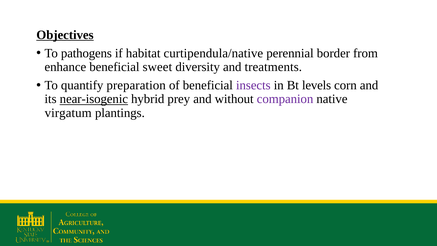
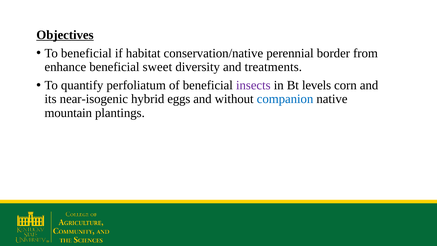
To pathogens: pathogens -> beneficial (86, 53)
curtipendula/native: curtipendula/native -> conservation/native (213, 53)
preparation: preparation -> perfoliatum (136, 85)
near-isogenic underline: present -> none (94, 99)
prey: prey -> eggs (179, 99)
companion colour: purple -> blue (285, 99)
virgatum: virgatum -> mountain (68, 113)
